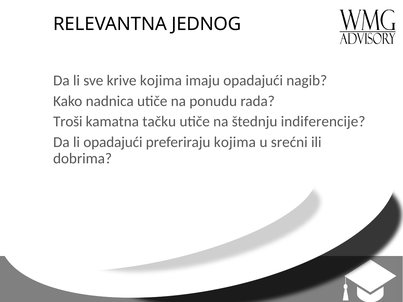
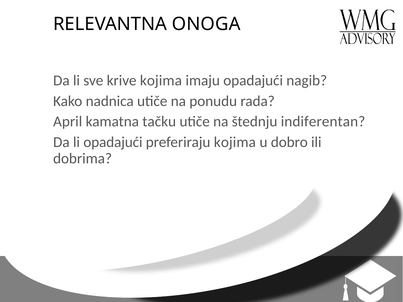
JEDNOG: JEDNOG -> ONOGA (206, 24)
Troši: Troši -> April (68, 122)
indiferencije: indiferencije -> indiferentan (323, 122)
srećni: srećni -> dobro (289, 142)
